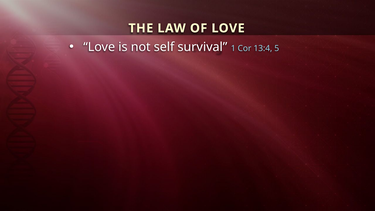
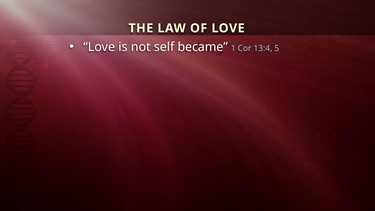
survival: survival -> became (203, 47)
